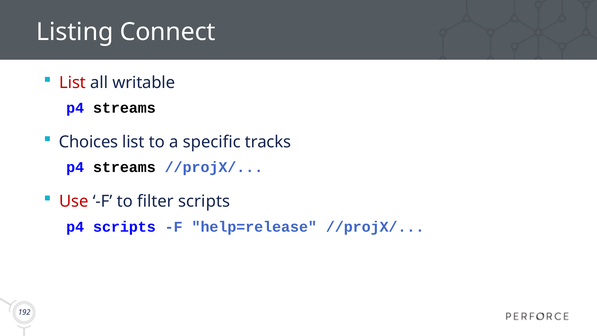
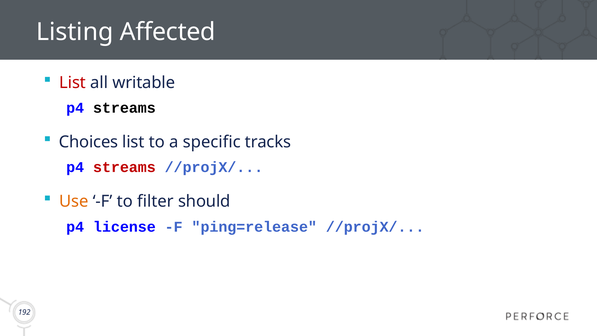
Connect: Connect -> Affected (168, 32)
streams colour: black -> red (124, 167)
Use colour: red -> orange (74, 201)
filter scripts: scripts -> should (204, 201)
p4 scripts: scripts -> license (124, 227)
help=release: help=release -> ping=release (254, 227)
